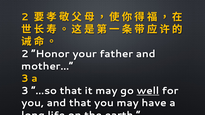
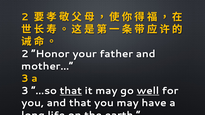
that underline: none -> present (71, 91)
